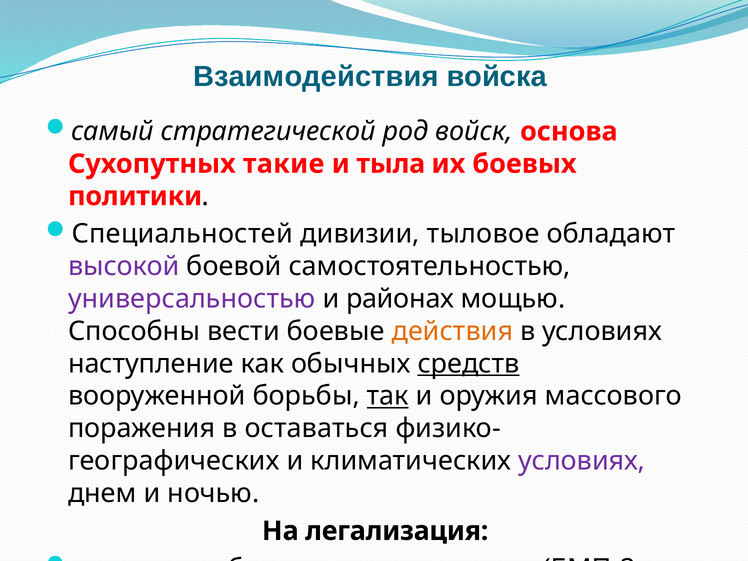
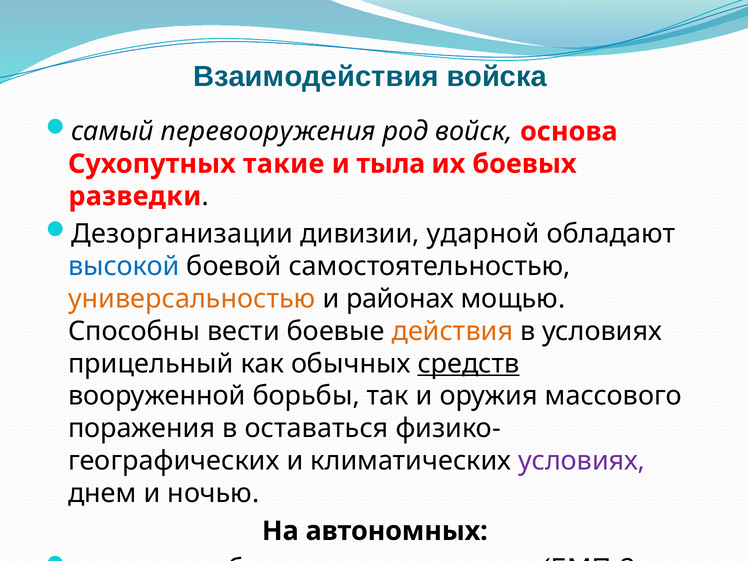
стратегической: стратегической -> перевооружения (268, 132)
политики: политики -> разведки (135, 196)
Специальностей: Специальностей -> Дезорганизации (182, 234)
тыловое: тыловое -> ударной (483, 234)
высокой colour: purple -> blue (124, 266)
универсальностью colour: purple -> orange (192, 299)
наступление: наступление -> прицельный (151, 364)
так underline: present -> none (388, 396)
легализация: легализация -> автономных (397, 531)
